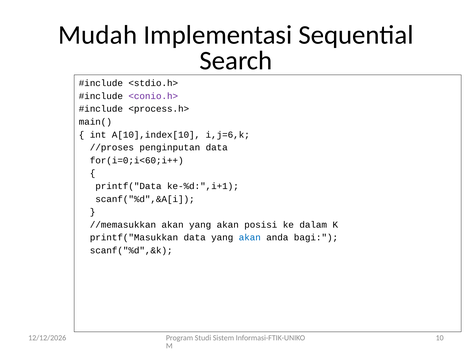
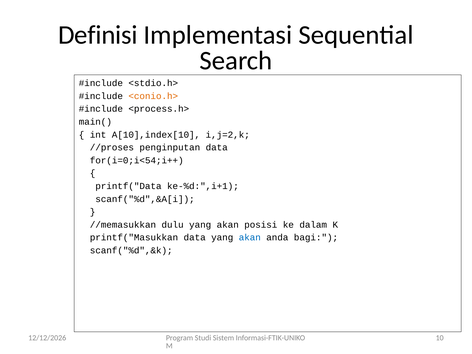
Mudah: Mudah -> Definisi (98, 35)
<conio.h> colour: purple -> orange (153, 96)
i,j=6,k: i,j=6,k -> i,j=2,k (228, 135)
for(i=0;i<60;i++: for(i=0;i<60;i++ -> for(i=0;i<54;i++ (137, 160)
//memasukkan akan: akan -> dulu (173, 225)
